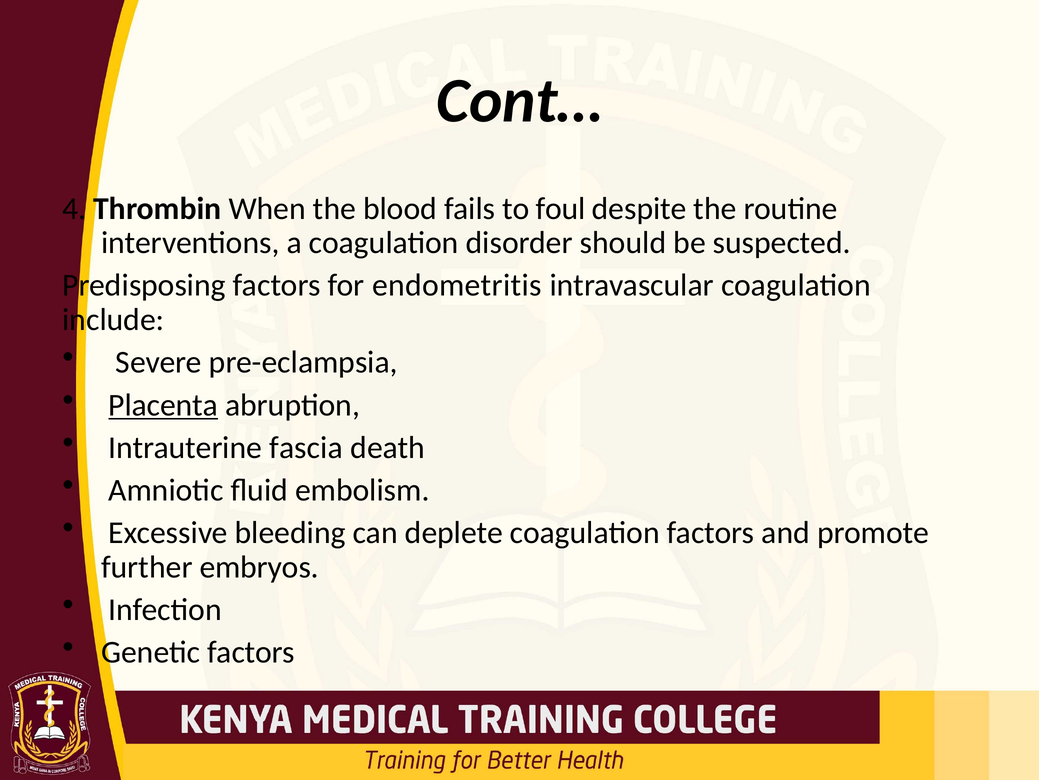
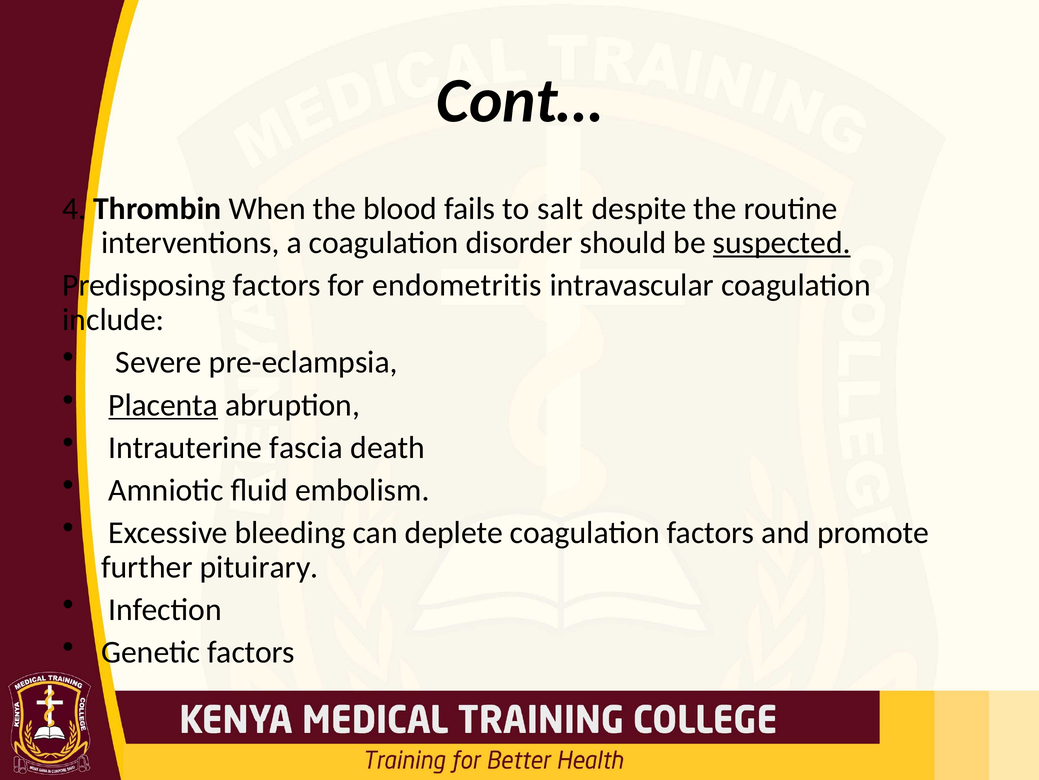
foul: foul -> salt (560, 208)
suspected underline: none -> present (782, 243)
embryos: embryos -> pituirary (259, 567)
